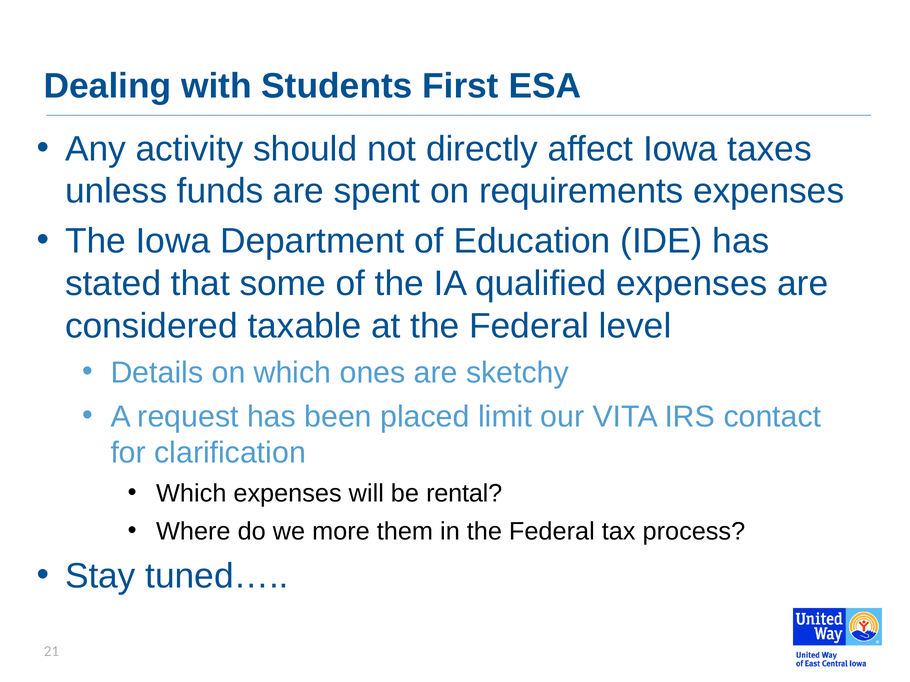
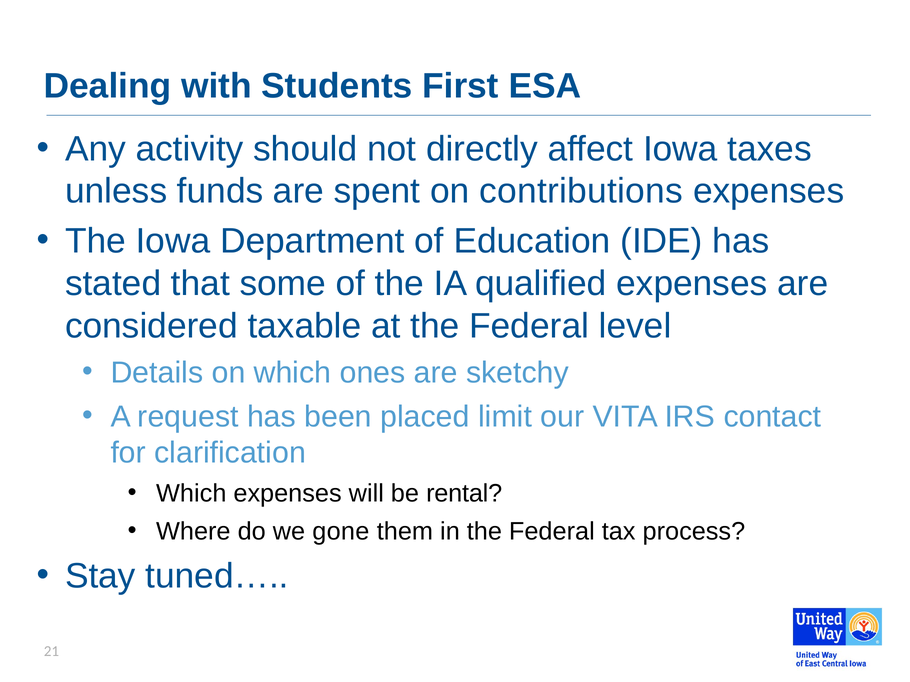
requirements: requirements -> contributions (581, 191)
more: more -> gone (341, 532)
